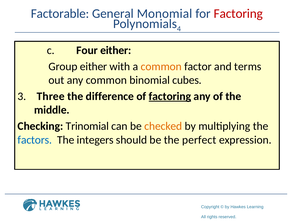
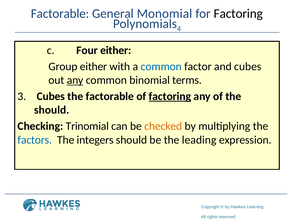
Factoring colour: red -> black (238, 14)
common colour: orange -> blue (161, 66)
and terms: terms -> cubes (248, 66)
any underline: none -> present (75, 80)
cubes: cubes -> terms (187, 80)
Three: Three -> Cubes (51, 96)
the difference: difference -> factorable (110, 96)
middle: middle -> should (52, 110)
perfect: perfect -> leading (199, 140)
